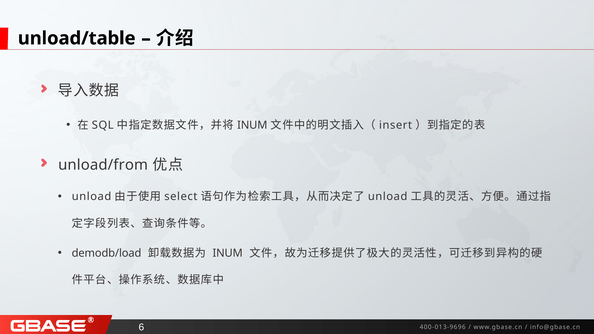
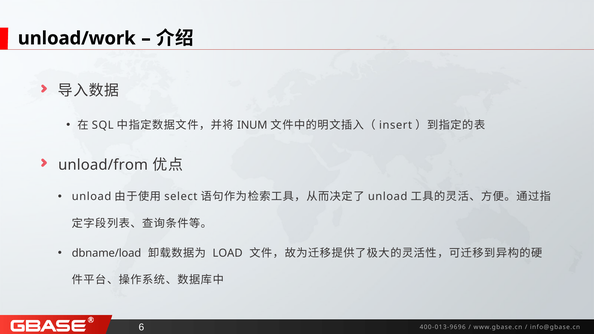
unload/table: unload/table -> unload/work (77, 38)
demodb/load: demodb/load -> dbname/load (107, 253)
INUM: INUM -> LOAD (228, 253)
